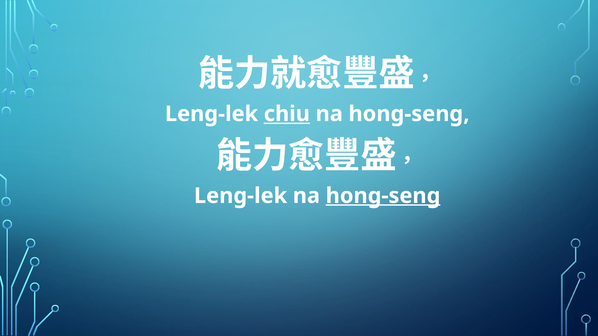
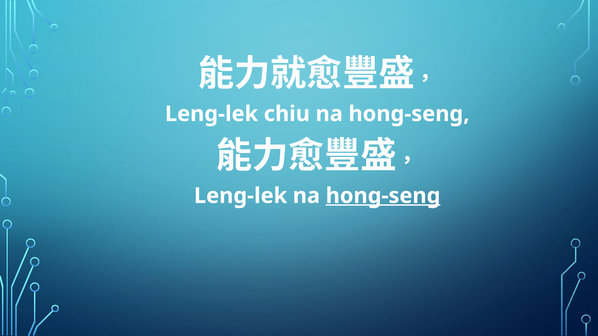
chiu underline: present -> none (287, 114)
